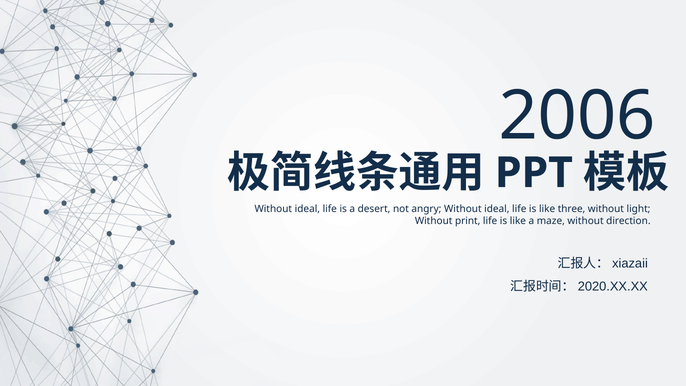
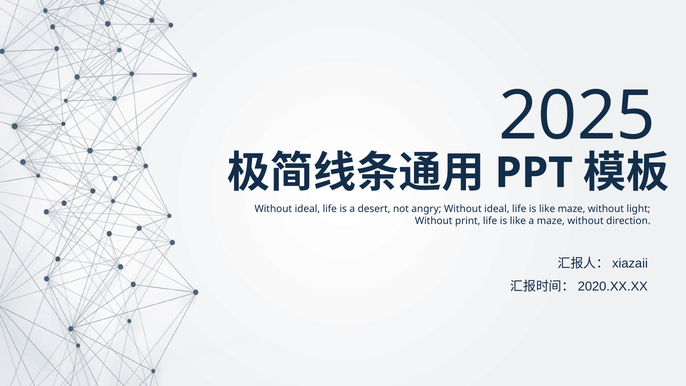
2006: 2006 -> 2025 (577, 116)
like three: three -> maze (572, 209)
